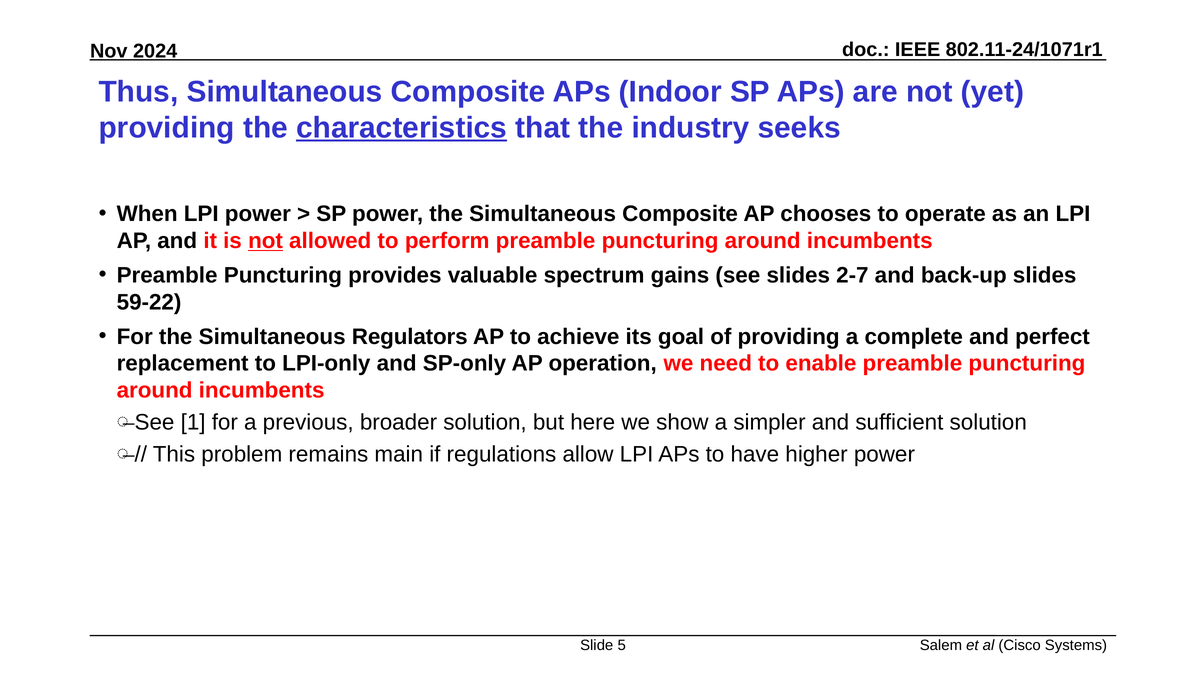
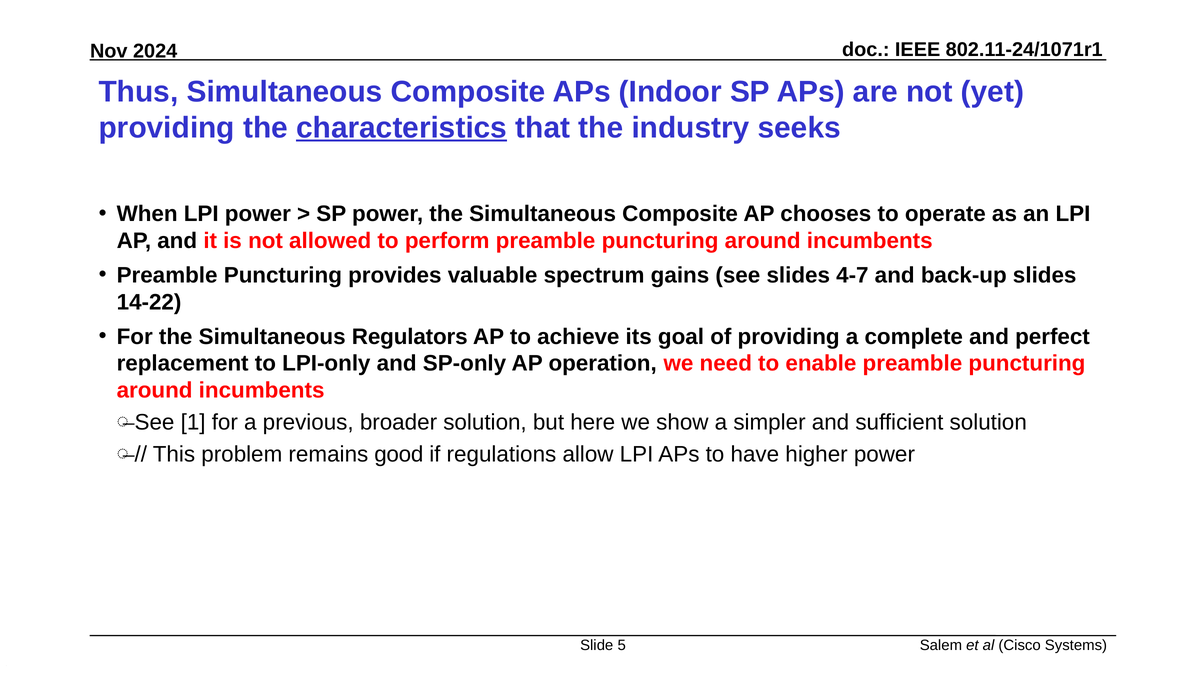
not underline: present -> none (266, 241)
2-7: 2-7 -> 4-7 (852, 275)
59-22: 59-22 -> 14-22 (149, 302)
main: main -> good (399, 454)
